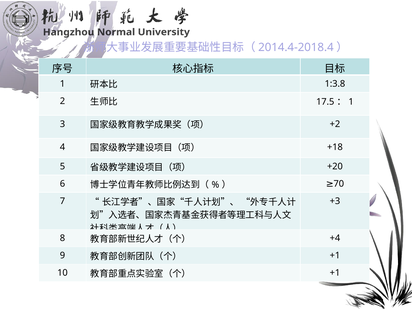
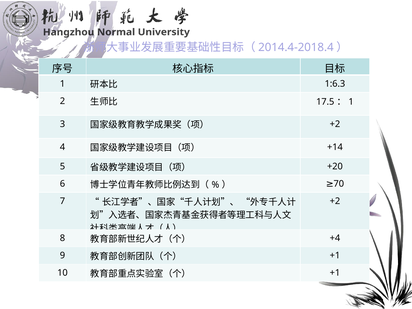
1:3.8: 1:3.8 -> 1:6.3 (335, 84)
+18: +18 -> +14 (335, 147)
+3: +3 -> +2 (335, 201)
